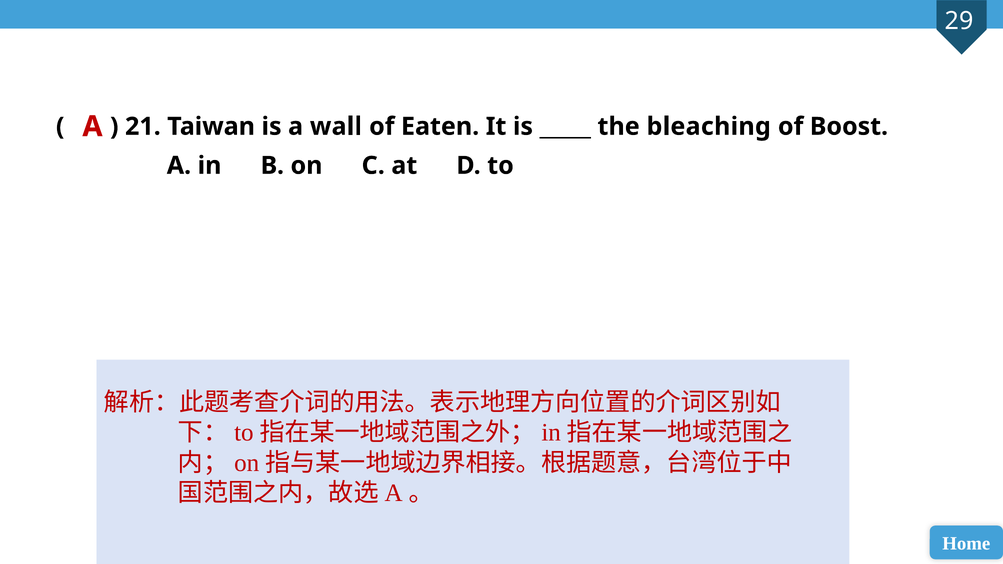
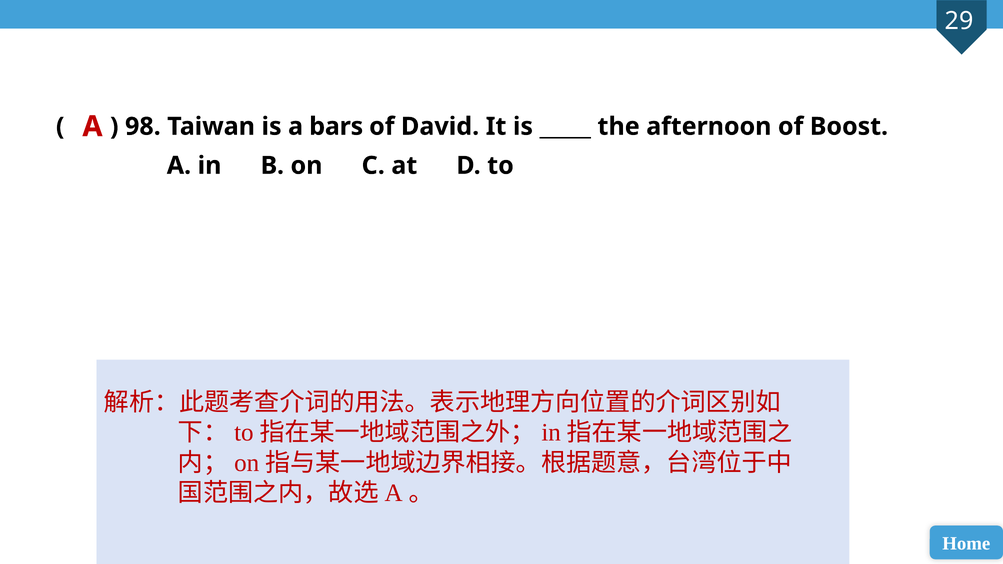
21: 21 -> 98 (143, 127)
wall: wall -> bars (336, 127)
Eaten: Eaten -> David (440, 127)
bleaching: bleaching -> afternoon (709, 127)
